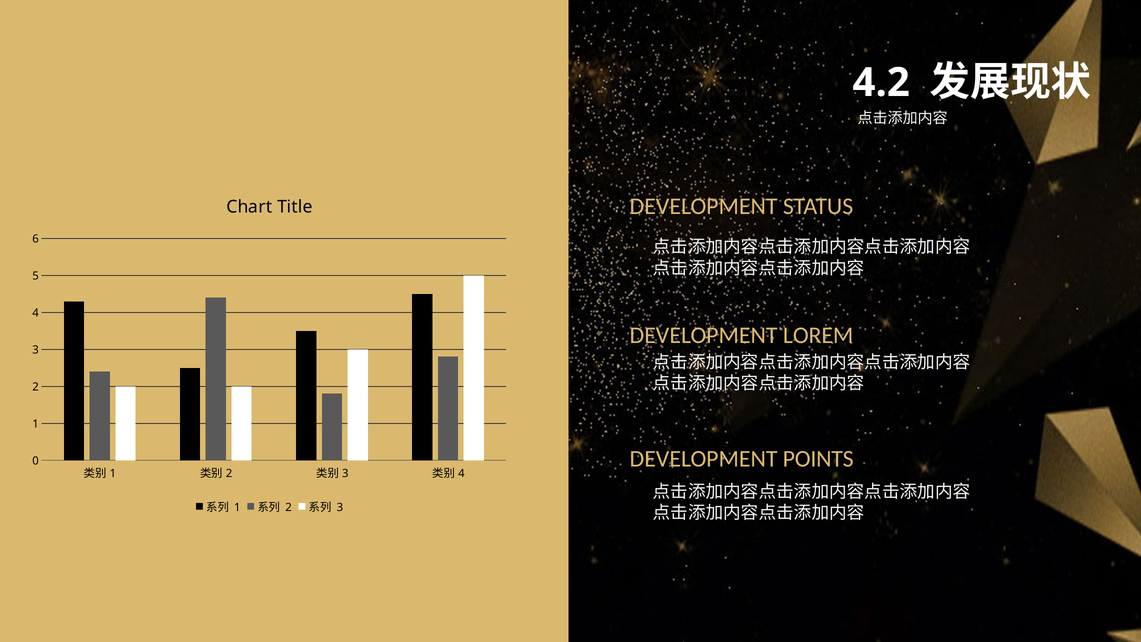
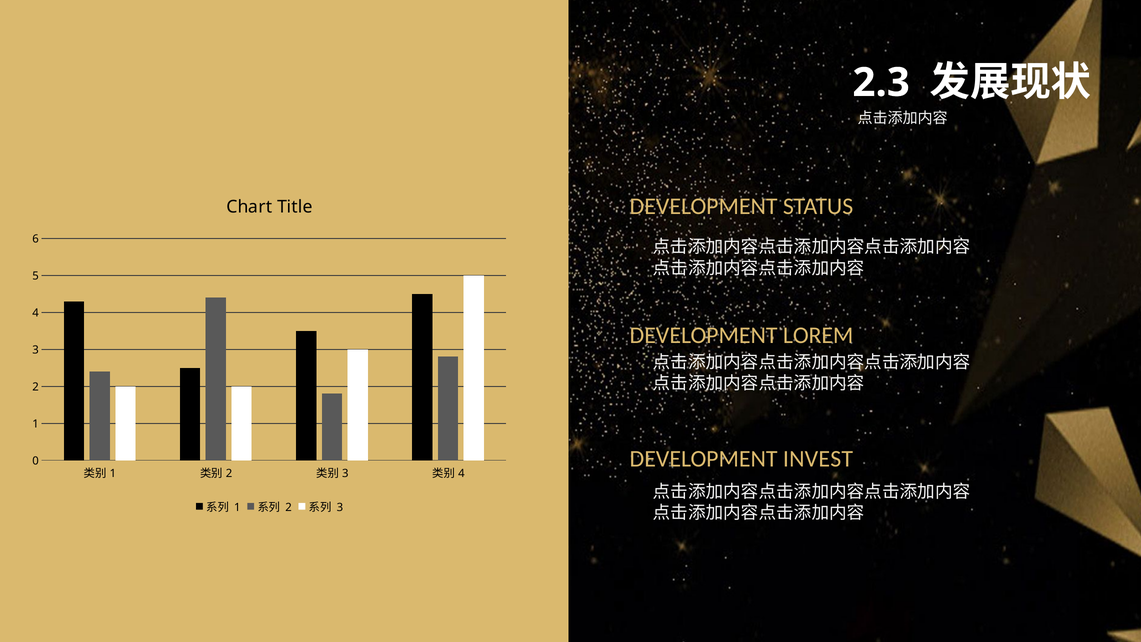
4.2: 4.2 -> 2.3 (881, 83)
POINTS: POINTS -> INVEST (818, 459)
